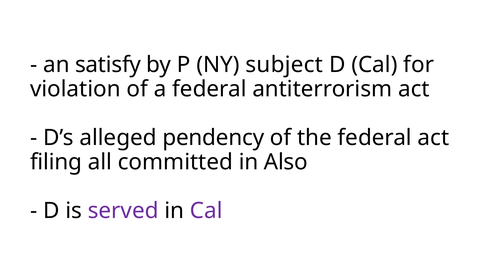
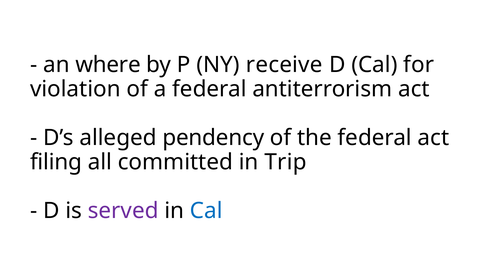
satisfy: satisfy -> where (108, 65)
subject: subject -> receive (284, 65)
Also: Also -> Trip (286, 162)
Cal colour: purple -> blue (206, 211)
